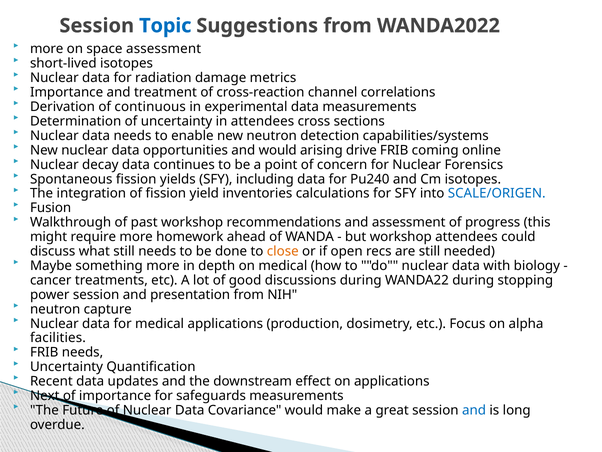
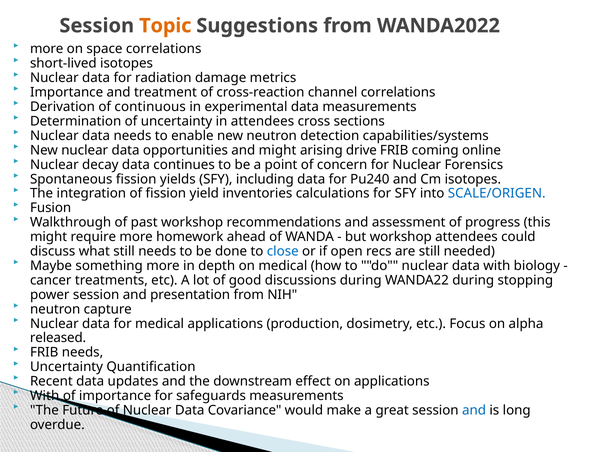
Topic colour: blue -> orange (165, 26)
space assessment: assessment -> correlations (164, 49)
and would: would -> might (278, 150)
close colour: orange -> blue (283, 251)
facilities: facilities -> released (58, 338)
Next: Next -> With (45, 395)
